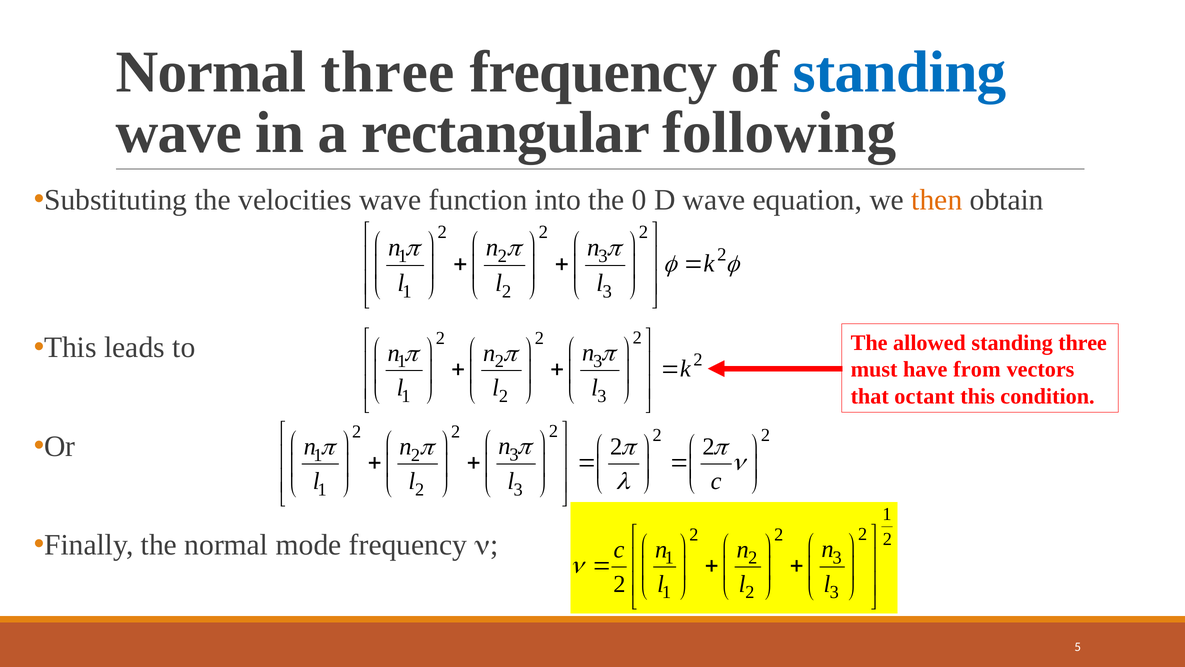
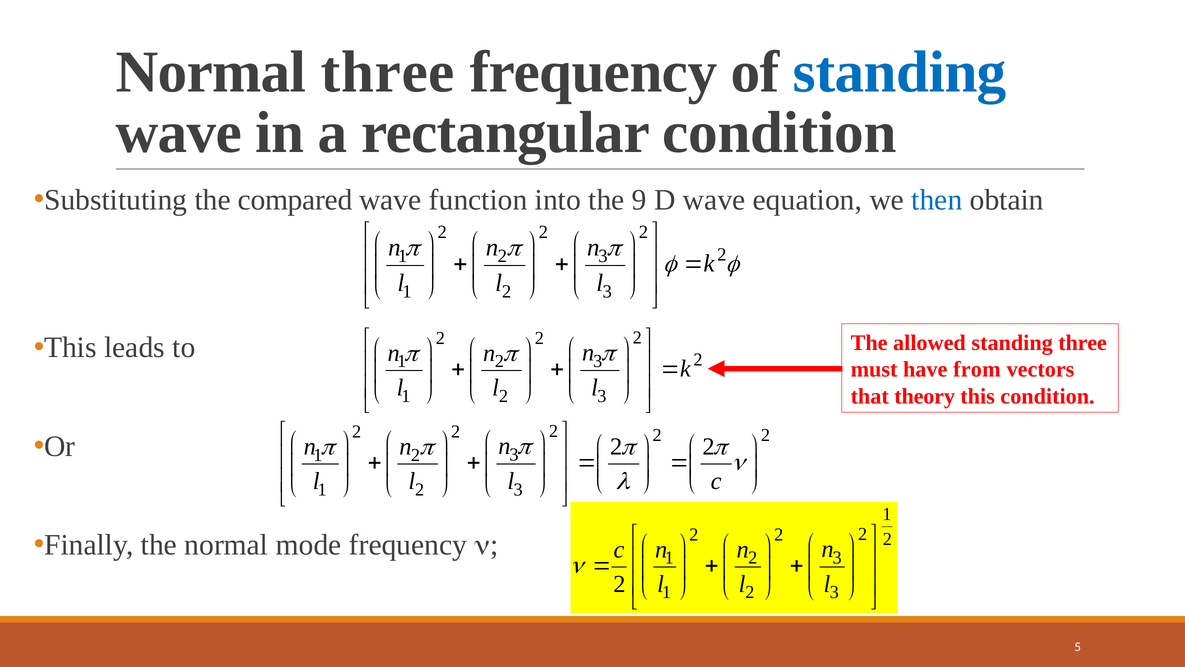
rectangular following: following -> condition (779, 133)
velocities: velocities -> compared (295, 200)
0: 0 -> 9 (639, 200)
then colour: orange -> blue (937, 200)
octant: octant -> theory (925, 396)
